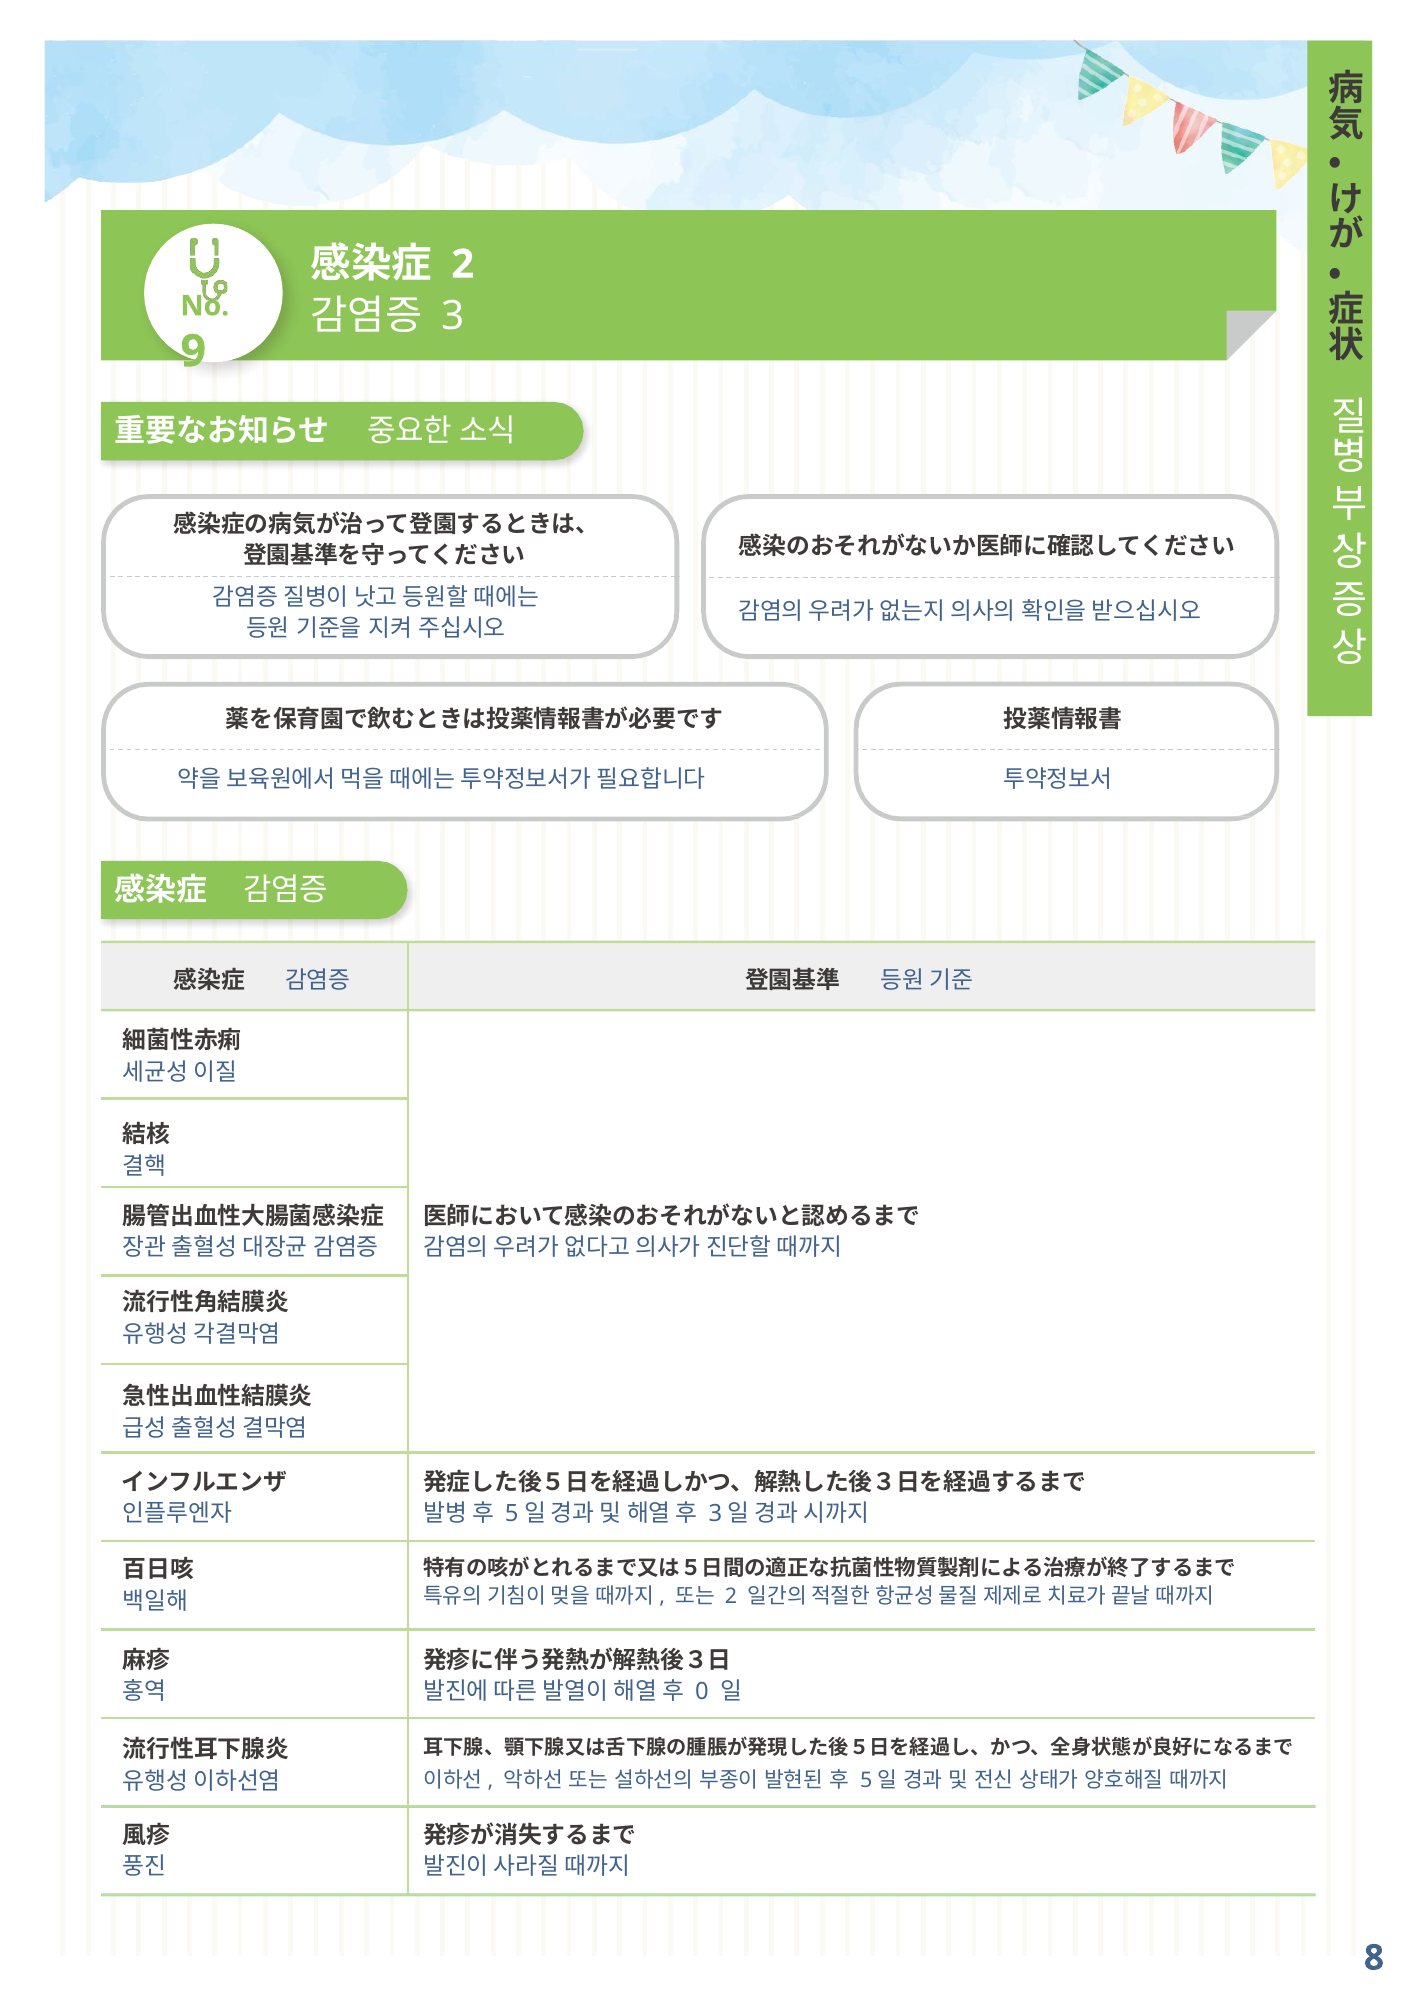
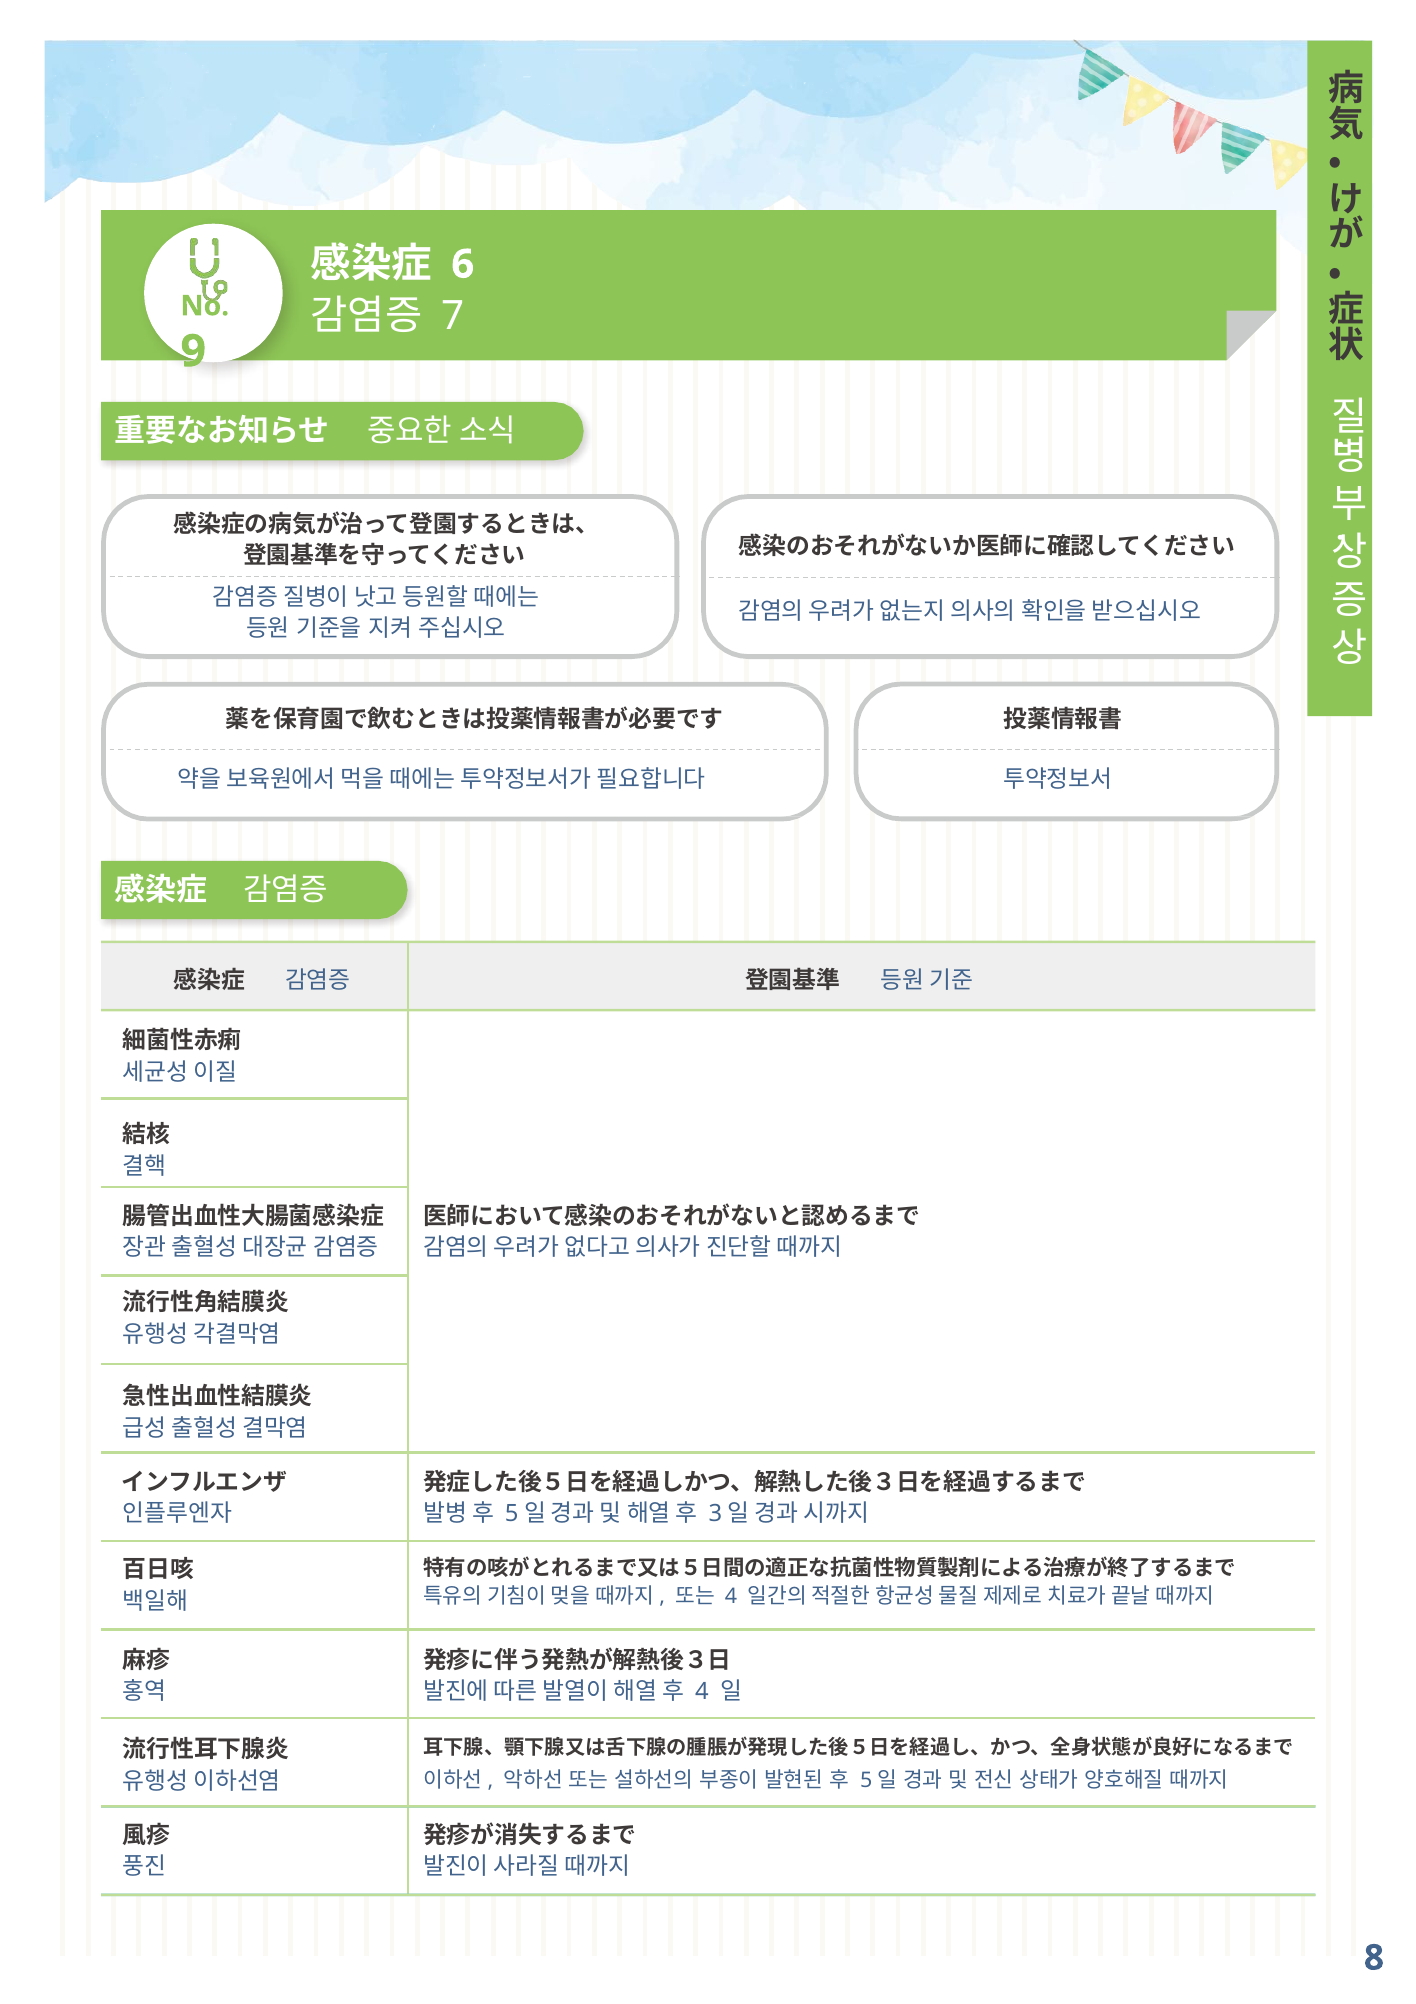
2: 2 -> 6 (463, 264)
3: 3 -> 7 (453, 316)
2: 2 -> 4 (731, 1597)
0: 0 -> 4 (702, 1692)
